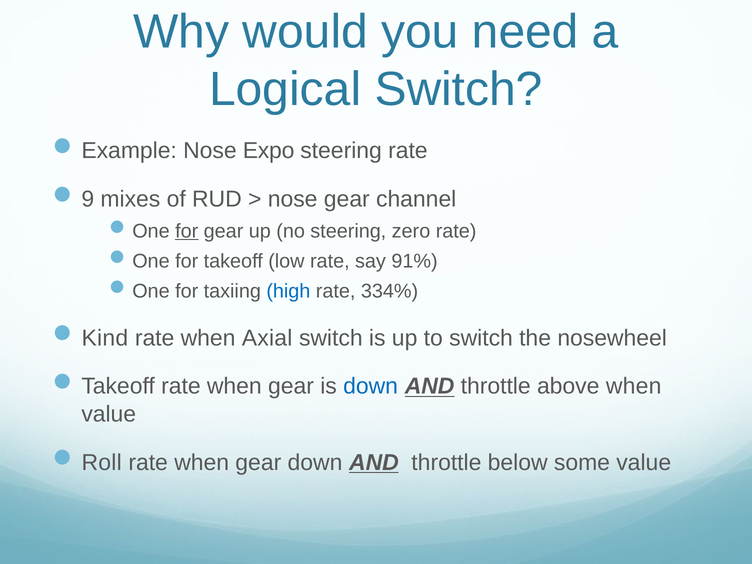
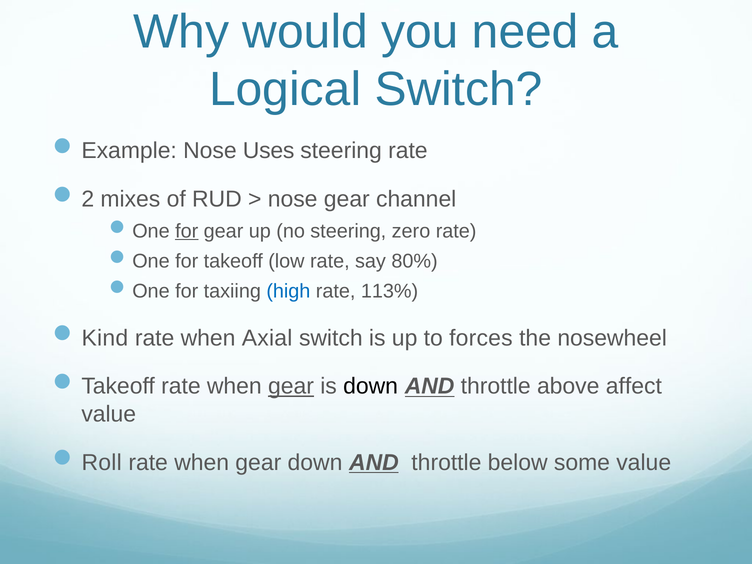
Expo: Expo -> Uses (269, 151)
9: 9 -> 2 (88, 199)
91%: 91% -> 80% (415, 261)
334%: 334% -> 113% (389, 291)
to switch: switch -> forces (481, 338)
gear underline: none -> present (291, 386)
down colour: blue -> black (371, 386)
above when: when -> affect (634, 386)
